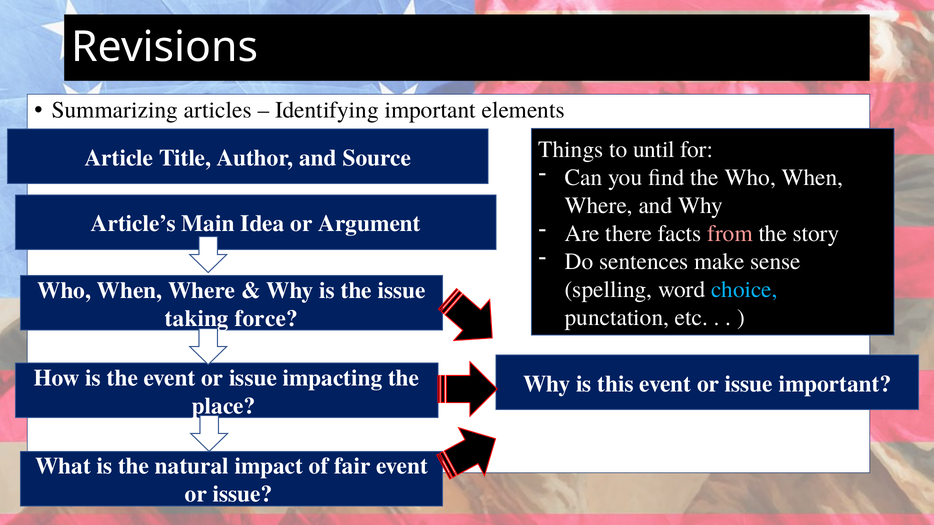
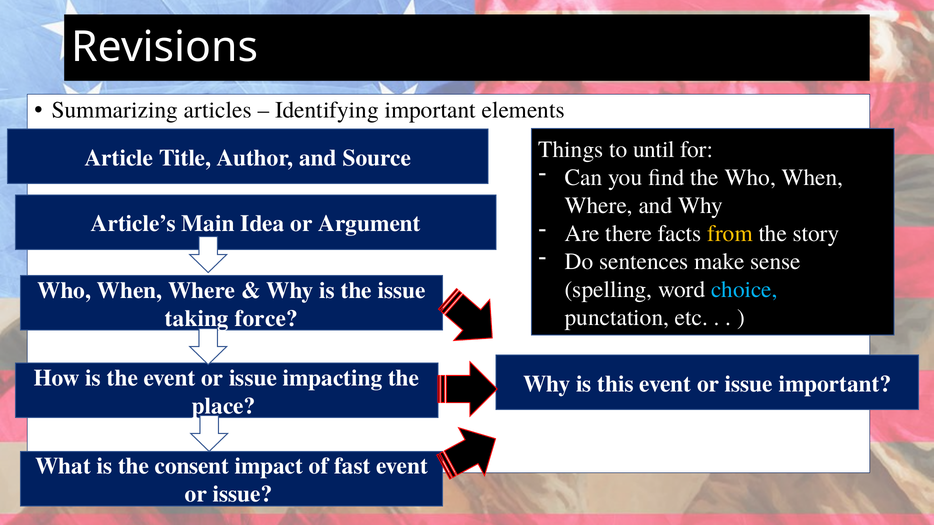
from colour: pink -> yellow (730, 234)
natural: natural -> consent (192, 467)
fair: fair -> fast (352, 467)
